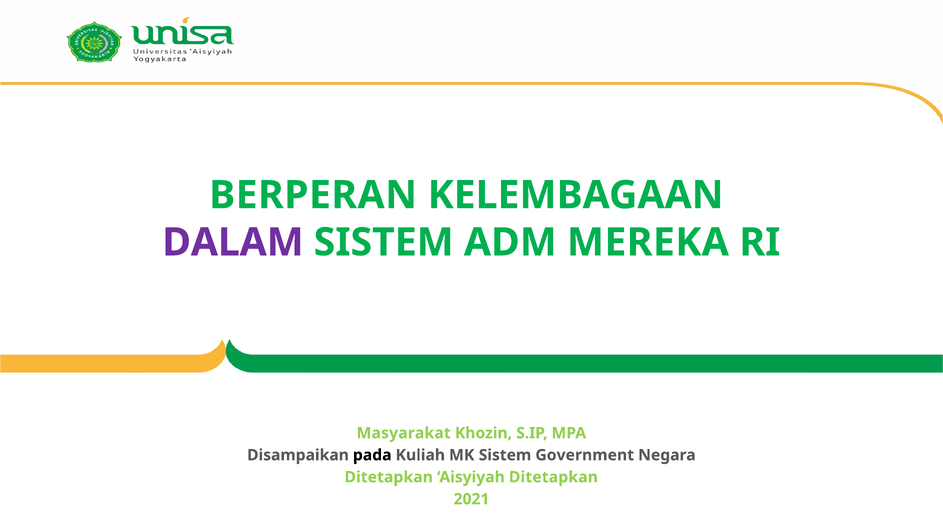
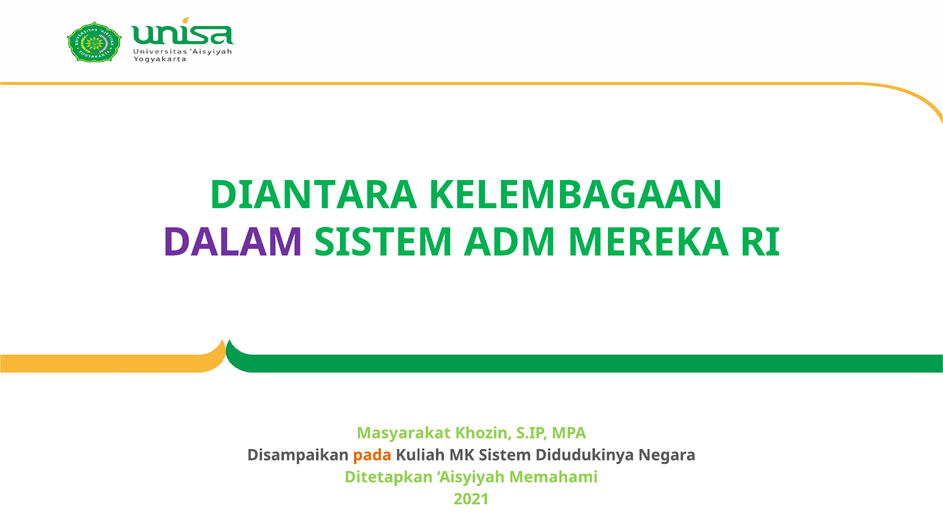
BERPERAN: BERPERAN -> DIANTARA (313, 195)
pada colour: black -> orange (372, 455)
Government: Government -> Didudukinya (585, 455)
Aisyiyah Ditetapkan: Ditetapkan -> Memahami (553, 477)
